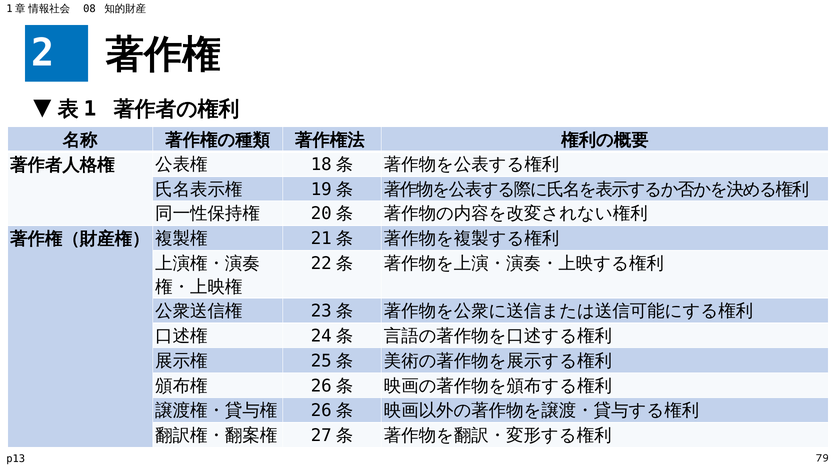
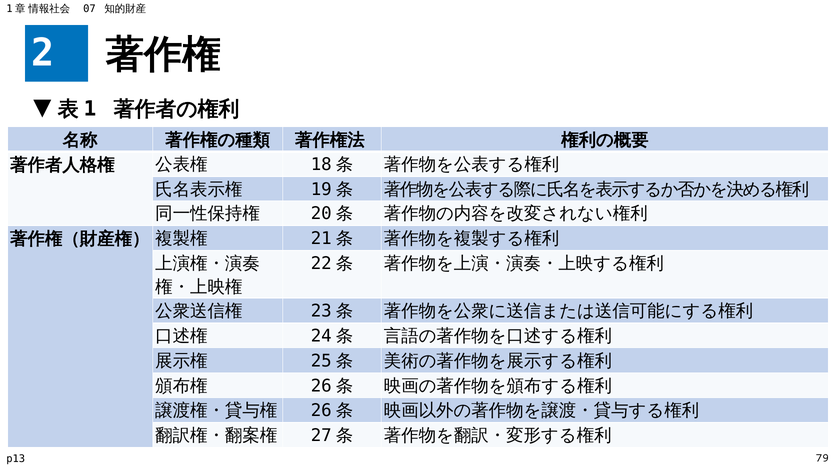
08: 08 -> 07 (89, 9)
